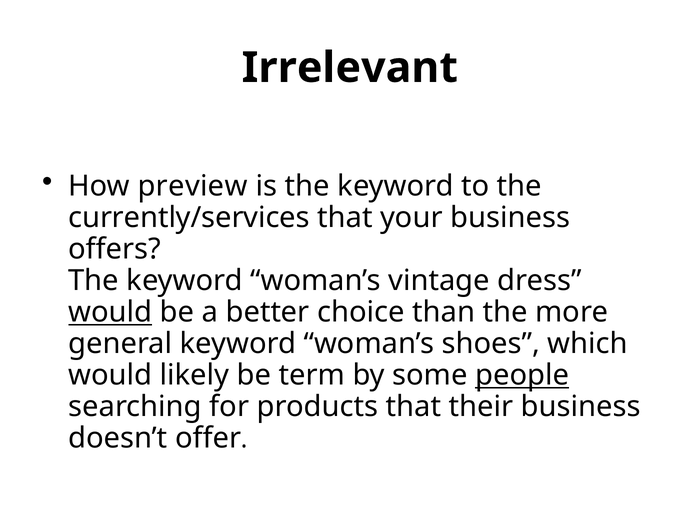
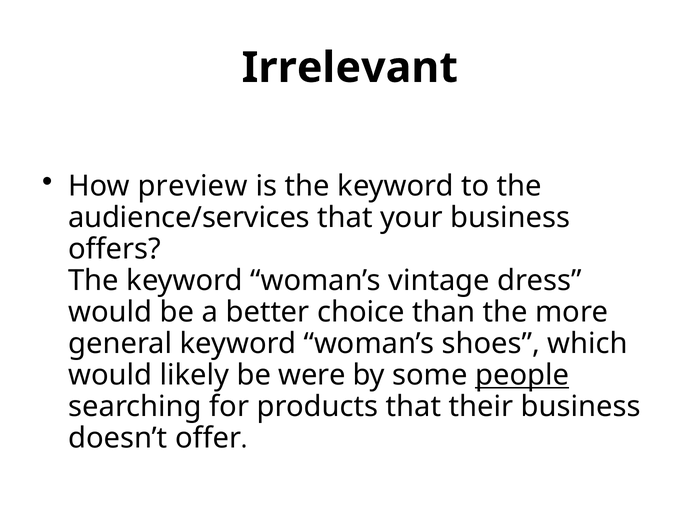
currently/services: currently/services -> audience/services (189, 218)
would underline: present -> none (110, 312)
term: term -> were (312, 375)
